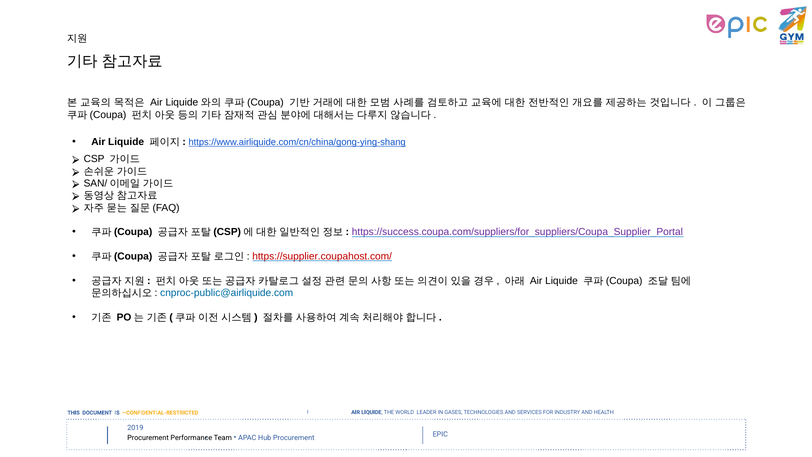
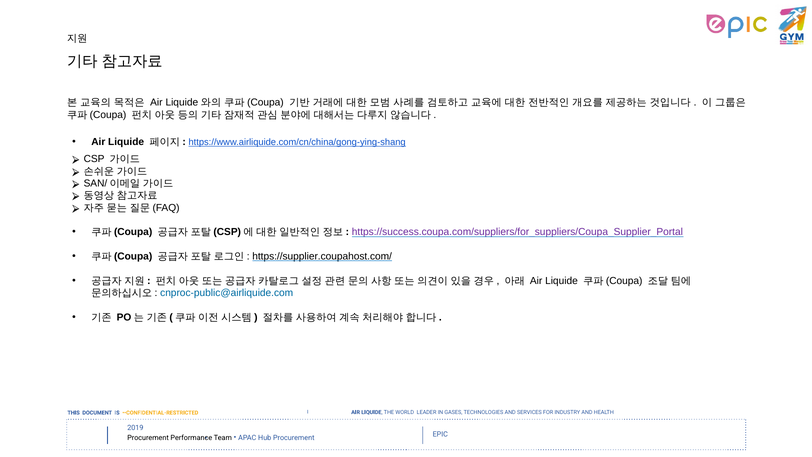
https://supplier.coupahost.com/ colour: red -> black (322, 256)
